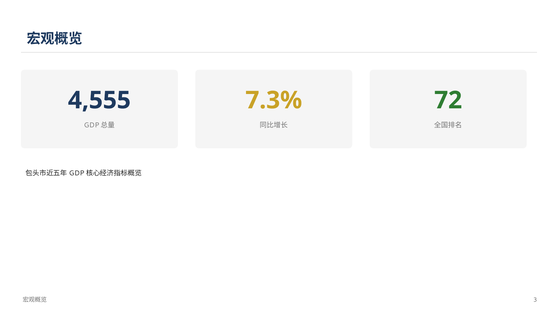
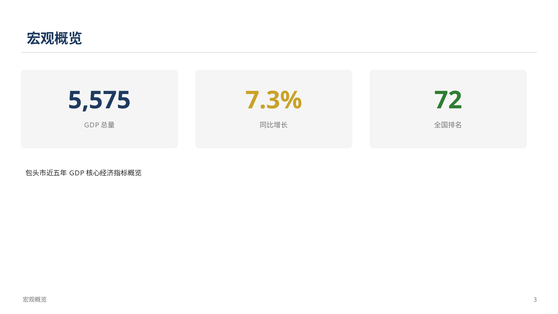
4,555: 4,555 -> 5,575 (99, 100)
